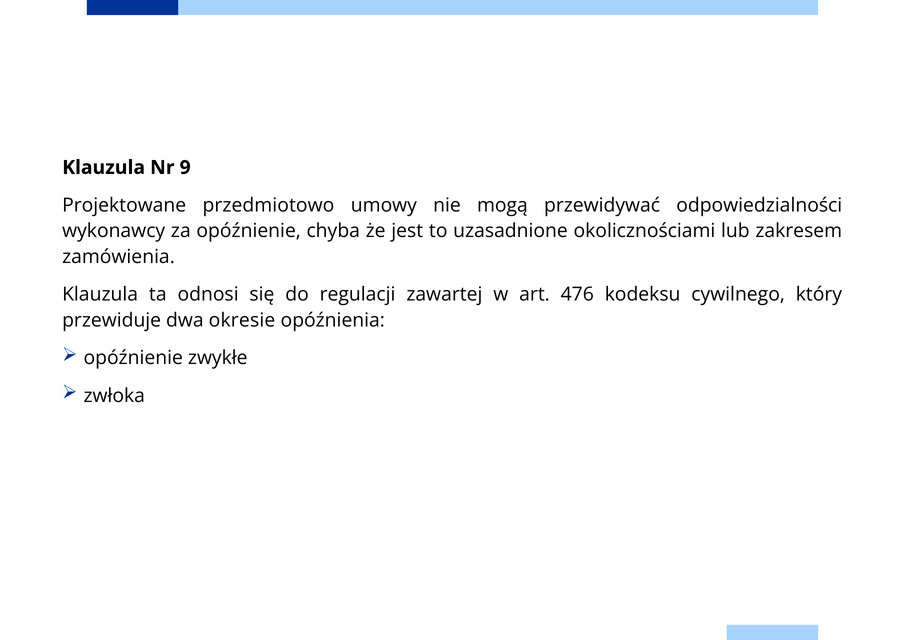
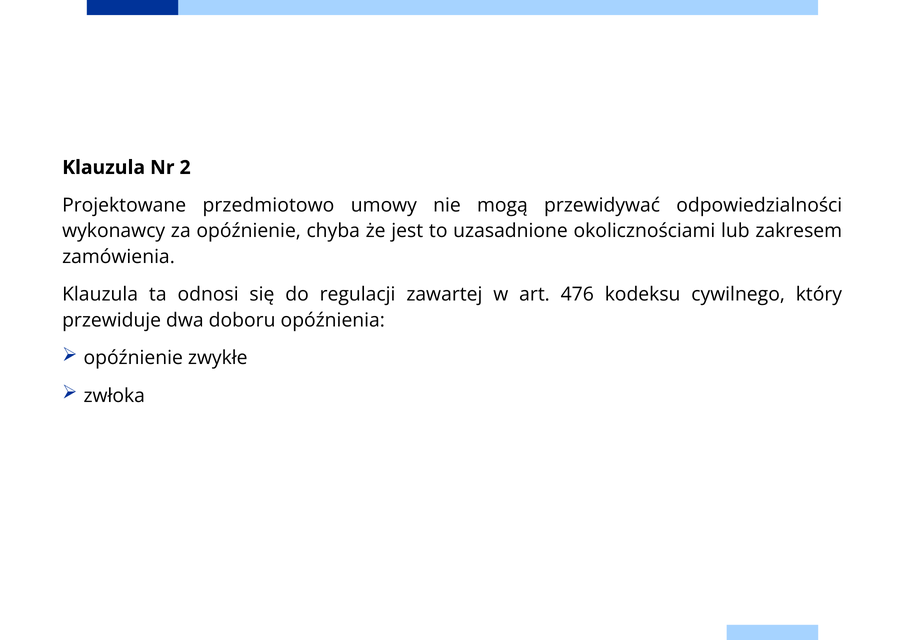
9: 9 -> 2 (185, 168)
okresie: okresie -> doboru (242, 320)
